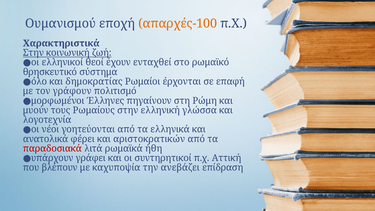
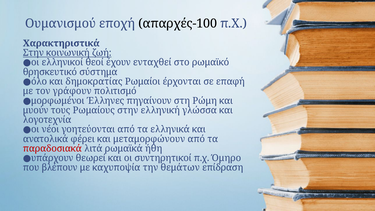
απαρχές-100 colour: orange -> black (178, 24)
αριστοκρατικών: αριστοκρατικών -> μεταμορφώνουν (149, 139)
γράφει: γράφει -> θεωρεί (91, 158)
Αττική: Αττική -> Όμηρο (226, 158)
ανεβάζει: ανεβάζει -> θεμάτων (180, 168)
